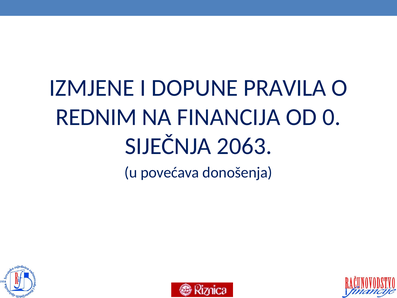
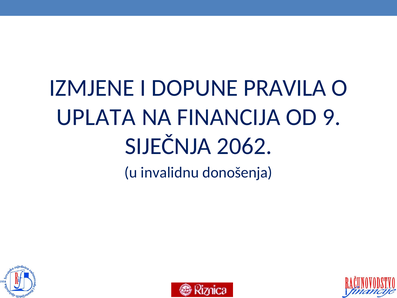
REDNIM: REDNIM -> UPLATA (96, 117)
0: 0 -> 9 (331, 117)
2063: 2063 -> 2062 (244, 146)
povećava: povećava -> invalidnu (170, 172)
